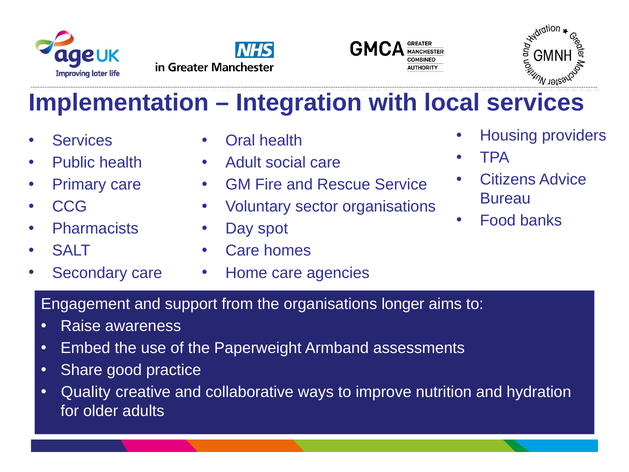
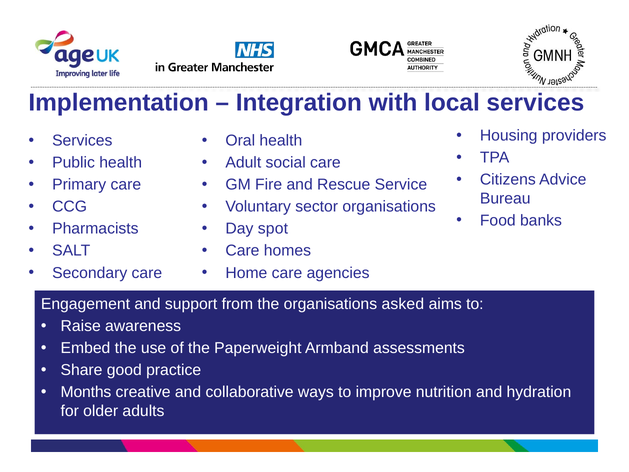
longer: longer -> asked (403, 304)
Quality: Quality -> Months (86, 392)
